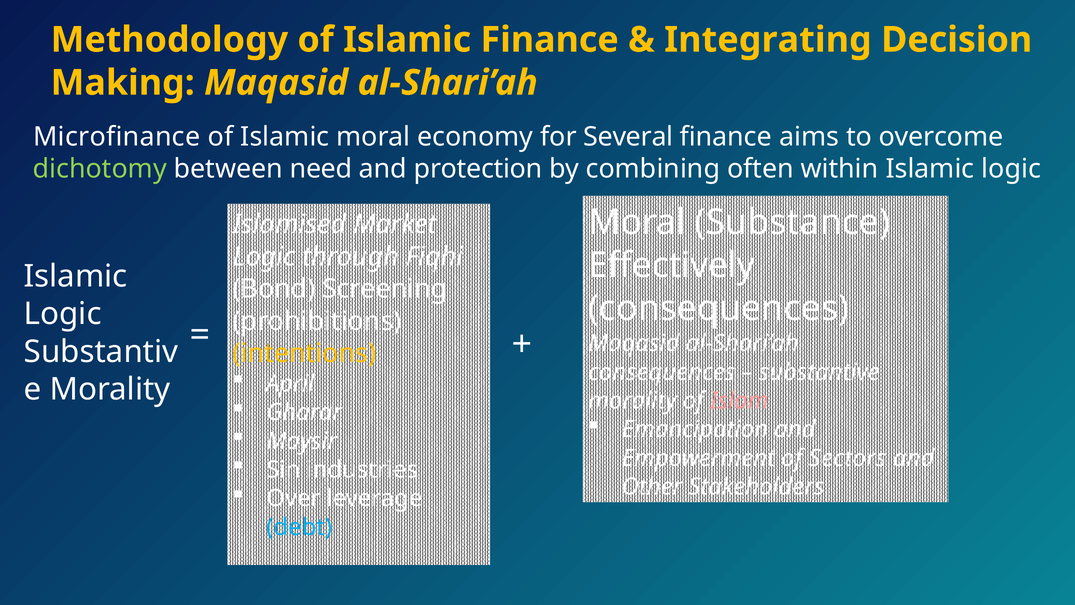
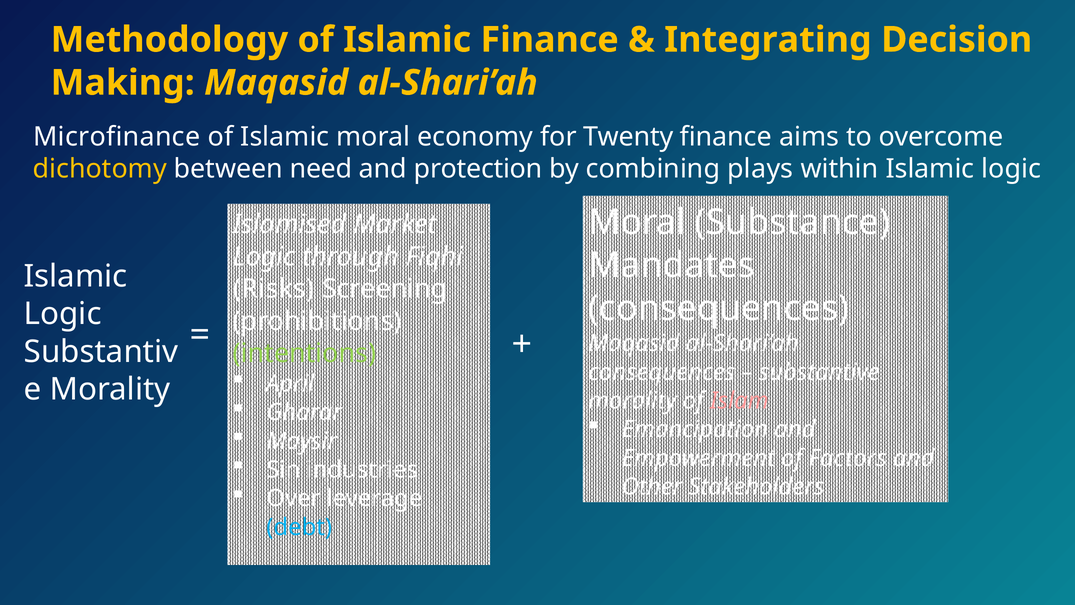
Several: Several -> Twenty (628, 137)
dichotomy colour: light green -> yellow (100, 169)
often: often -> plays (760, 169)
Effectively: Effectively -> Mandates (672, 265)
Bond: Bond -> Risks (274, 289)
intentions colour: yellow -> light green (304, 353)
Sectors: Sectors -> Factors (848, 458)
